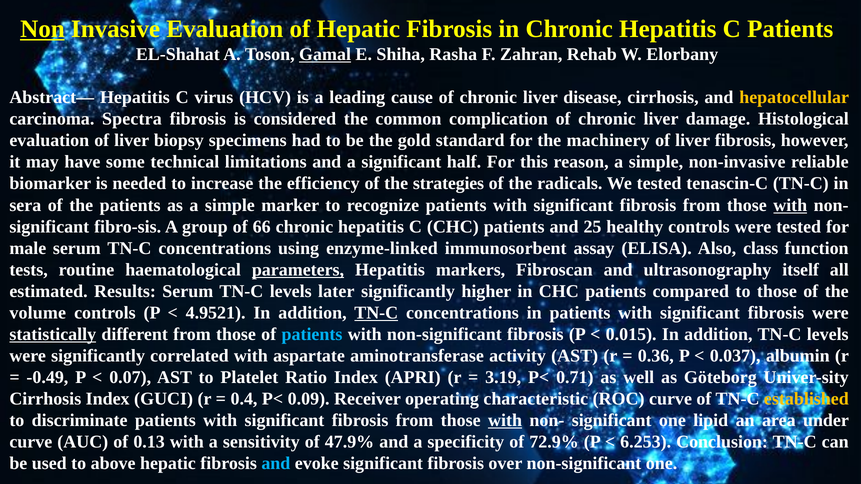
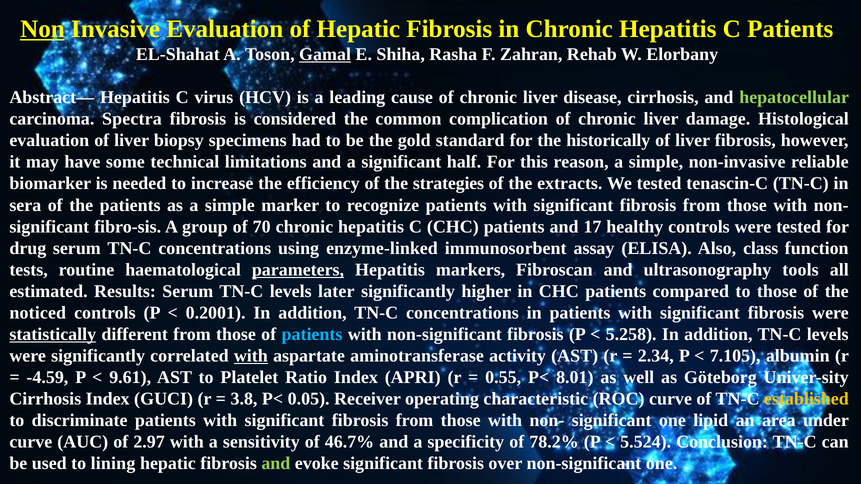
hepatocellular colour: yellow -> light green (794, 98)
machinery: machinery -> historically (608, 141)
radicals: radicals -> extracts (570, 184)
with underline: present -> none (790, 205)
66: 66 -> 70 (262, 227)
25: 25 -> 17 (592, 227)
male: male -> drug (28, 248)
itself: itself -> tools (801, 270)
volume: volume -> noticed (38, 313)
4.9521: 4.9521 -> 0.2001 (216, 313)
TN-C underline: present -> none (376, 313)
0.015: 0.015 -> 5.258 (631, 334)
with underline: none -> present (251, 356)
0.36: 0.36 -> 2.34 (656, 356)
0.037: 0.037 -> 7.105 (735, 356)
-0.49: -0.49 -> -4.59 (47, 377)
0.07: 0.07 -> 9.61 (130, 377)
3.19: 3.19 -> 0.55 (503, 377)
0.71: 0.71 -> 8.01 (575, 377)
0.4: 0.4 -> 3.8 (244, 399)
0.09: 0.09 -> 0.05 (309, 399)
with underline: present -> none (505, 421)
0.13: 0.13 -> 2.97 (149, 442)
47.9%: 47.9% -> 46.7% (350, 442)
72.9%: 72.9% -> 78.2% (554, 442)
6.253: 6.253 -> 5.524 (646, 442)
above: above -> lining (113, 464)
and colour: light blue -> light green (276, 464)
